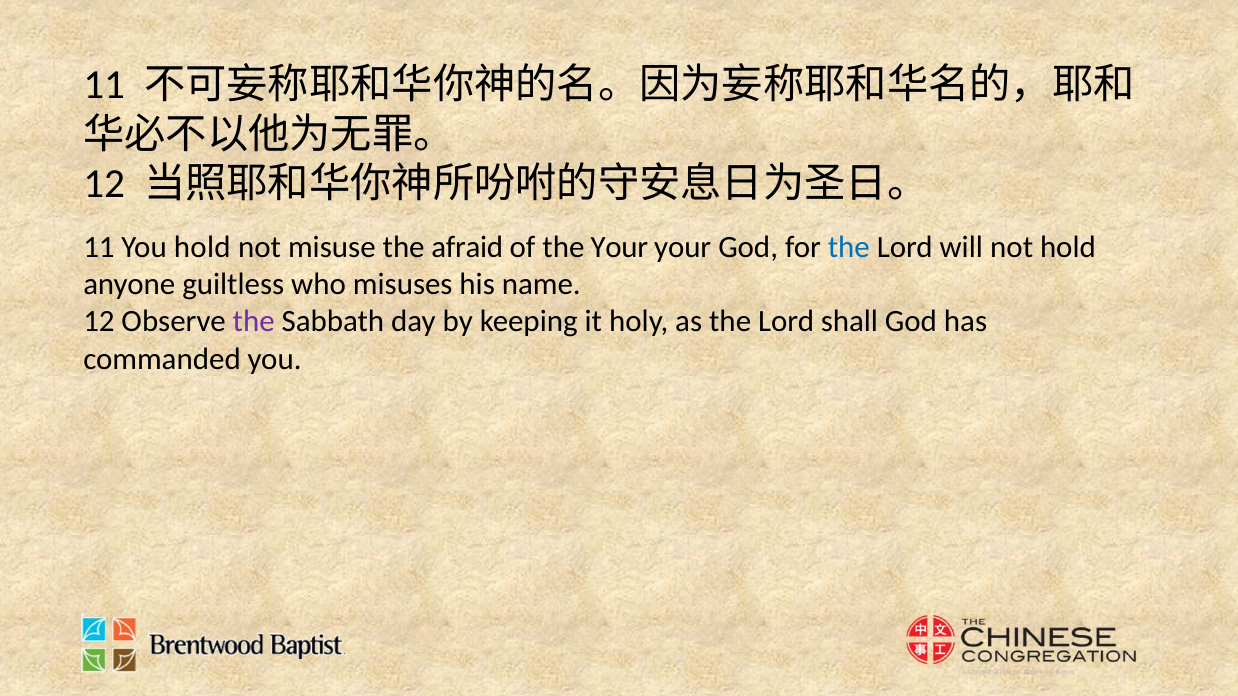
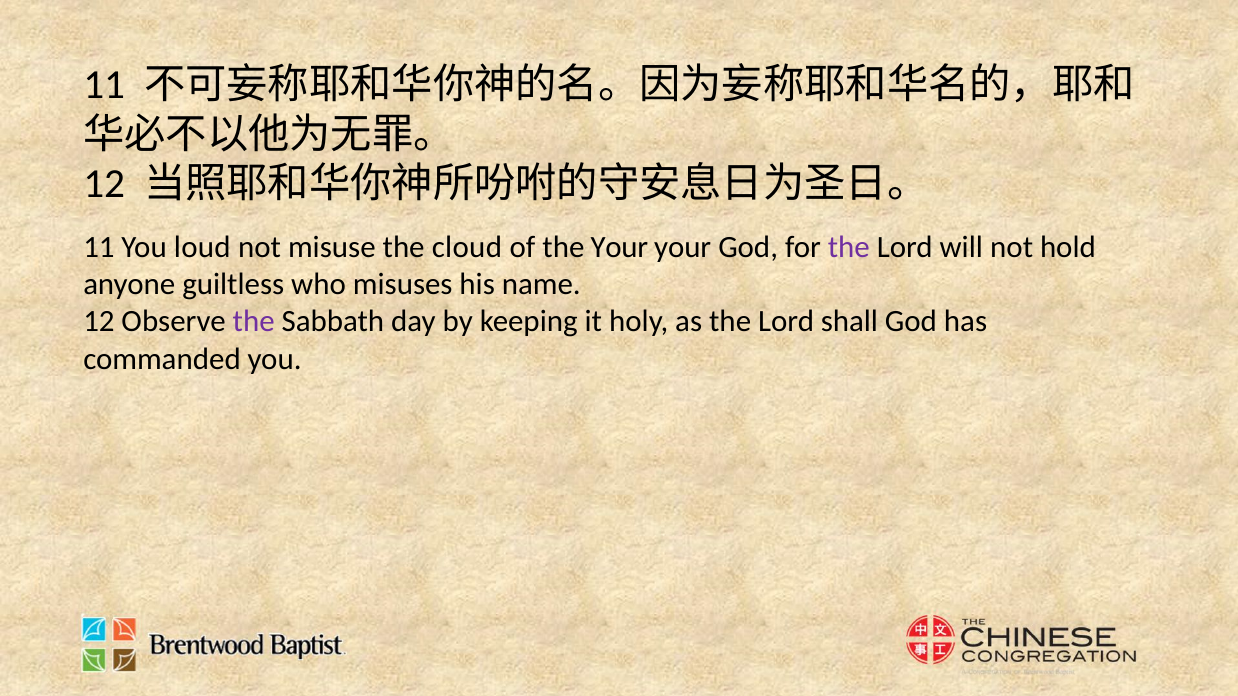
You hold: hold -> loud (202, 248)
afraid: afraid -> cloud (467, 248)
the colour: blue -> purple (849, 248)
